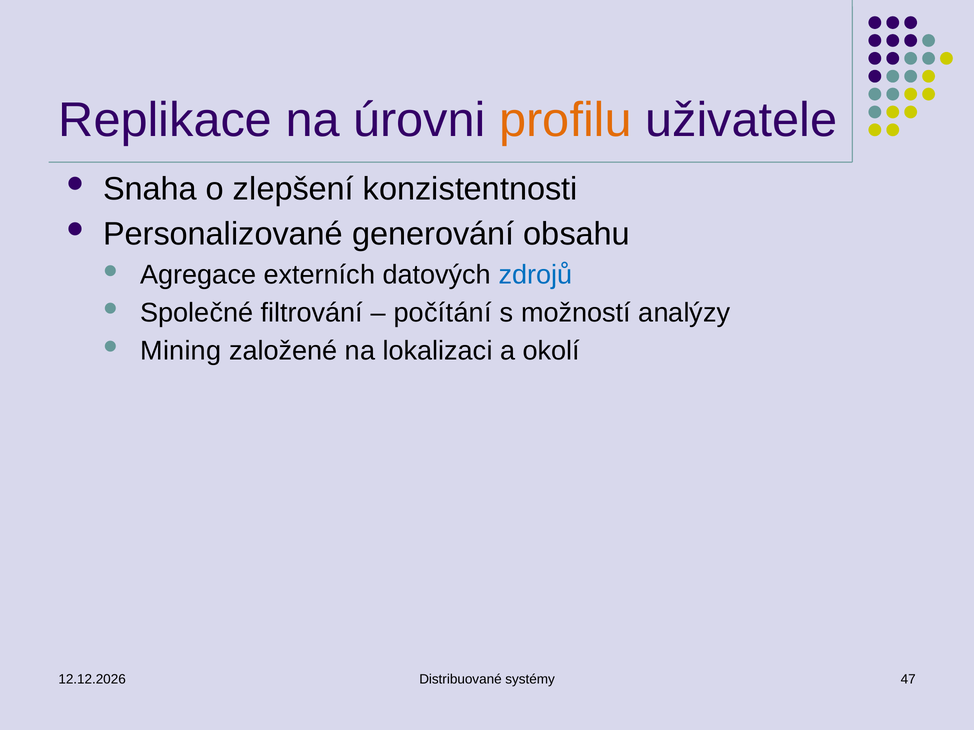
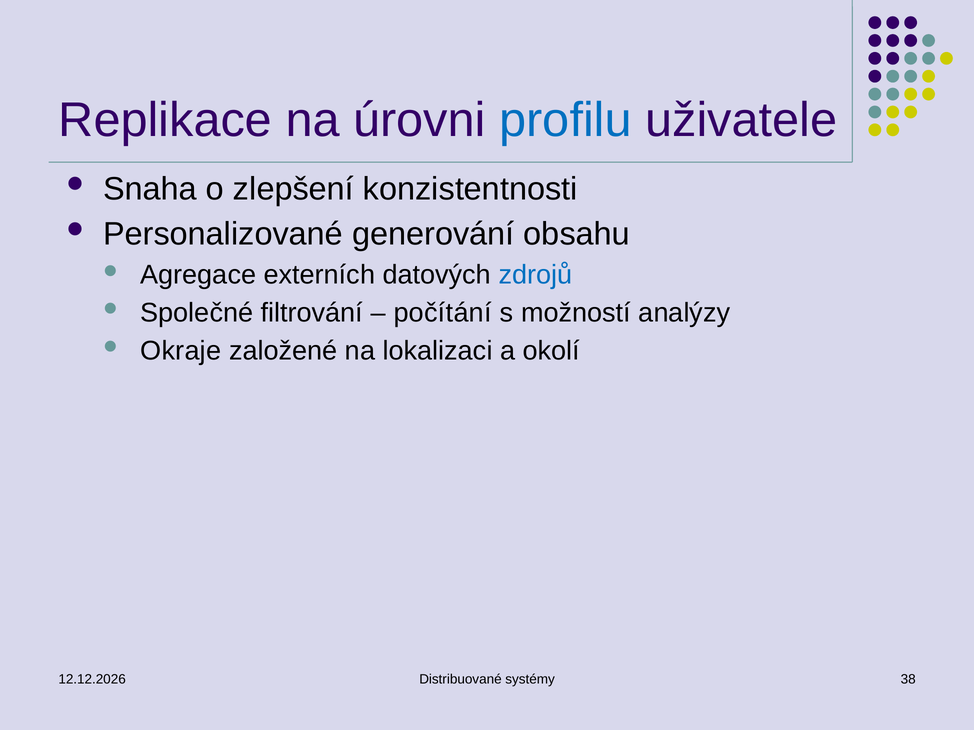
profilu colour: orange -> blue (565, 120)
Mining: Mining -> Okraje (181, 351)
47: 47 -> 38 (908, 680)
